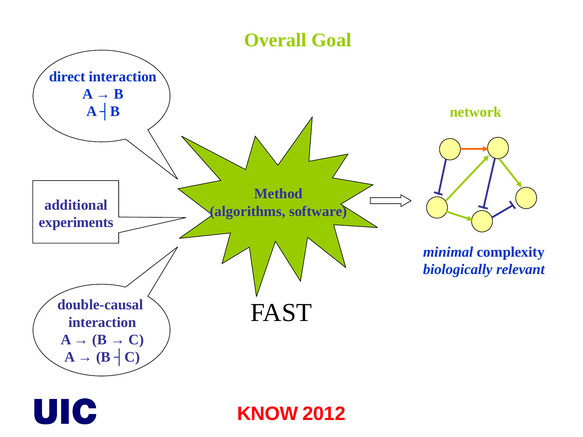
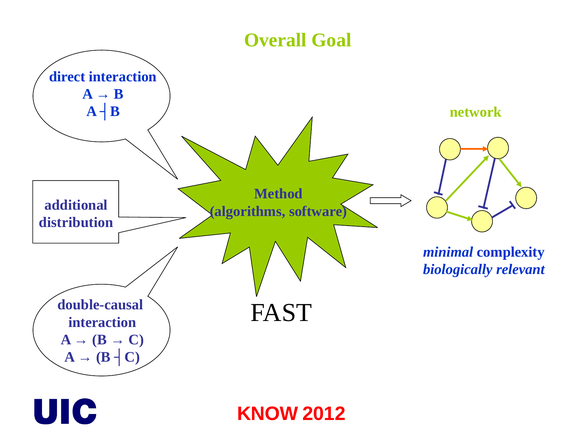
experiments: experiments -> distribution (76, 223)
